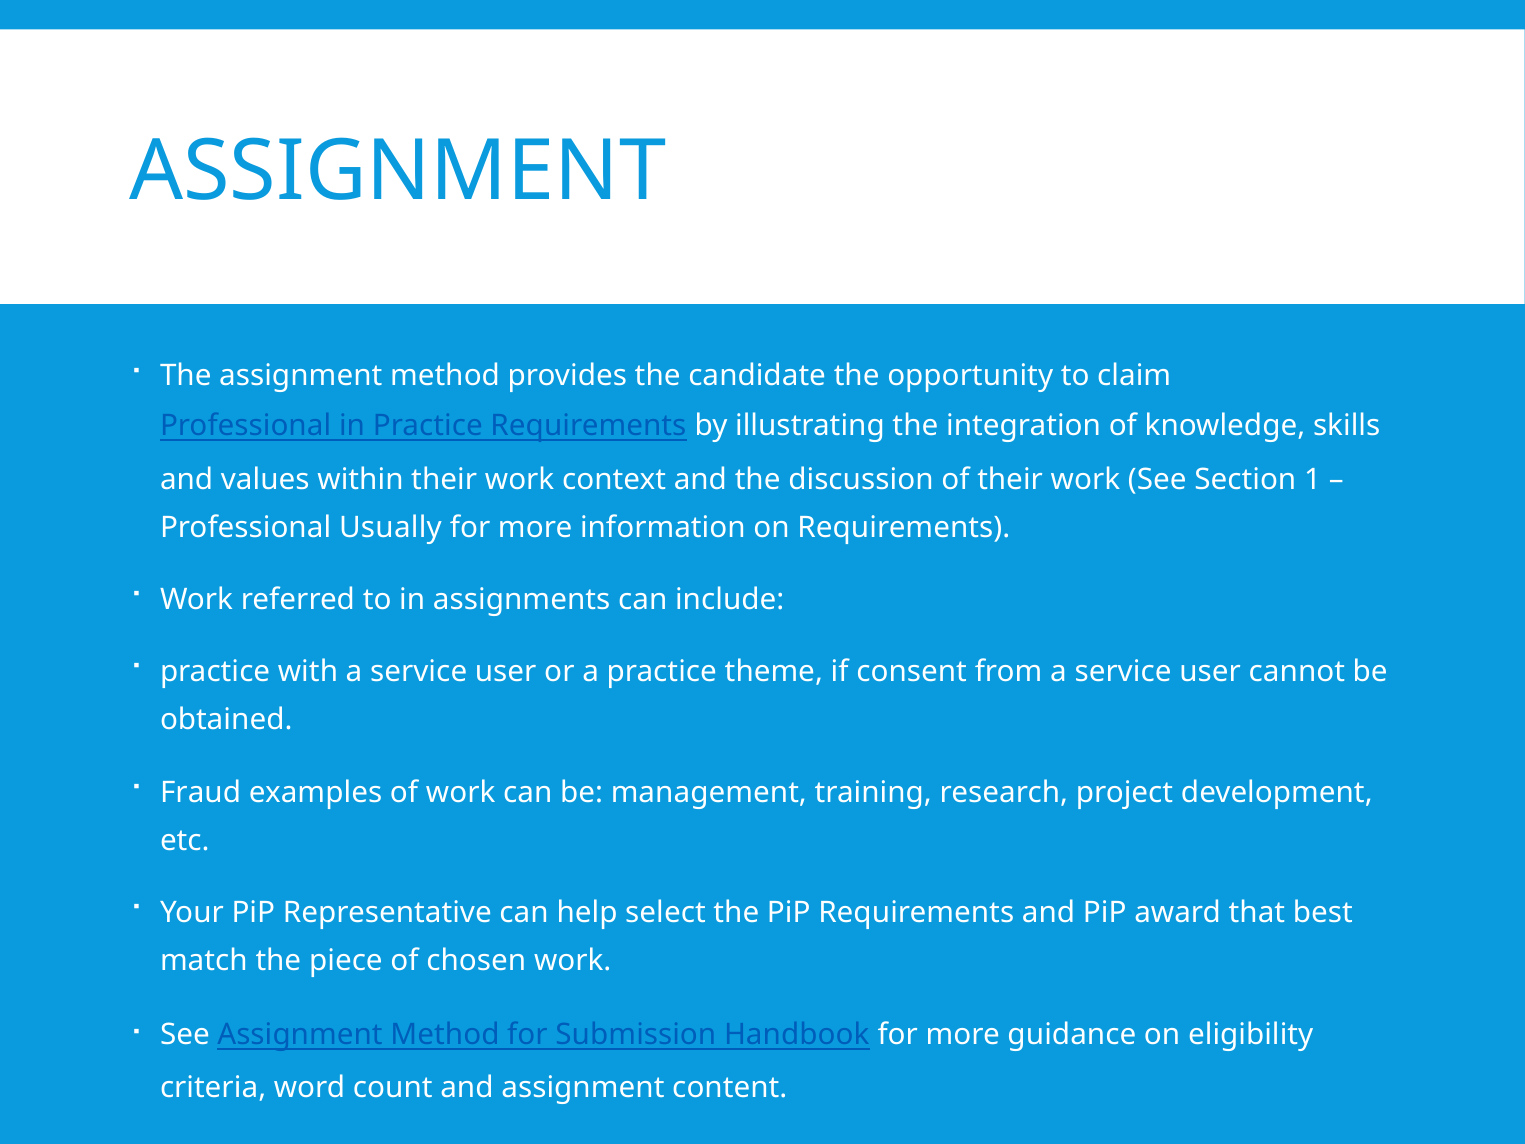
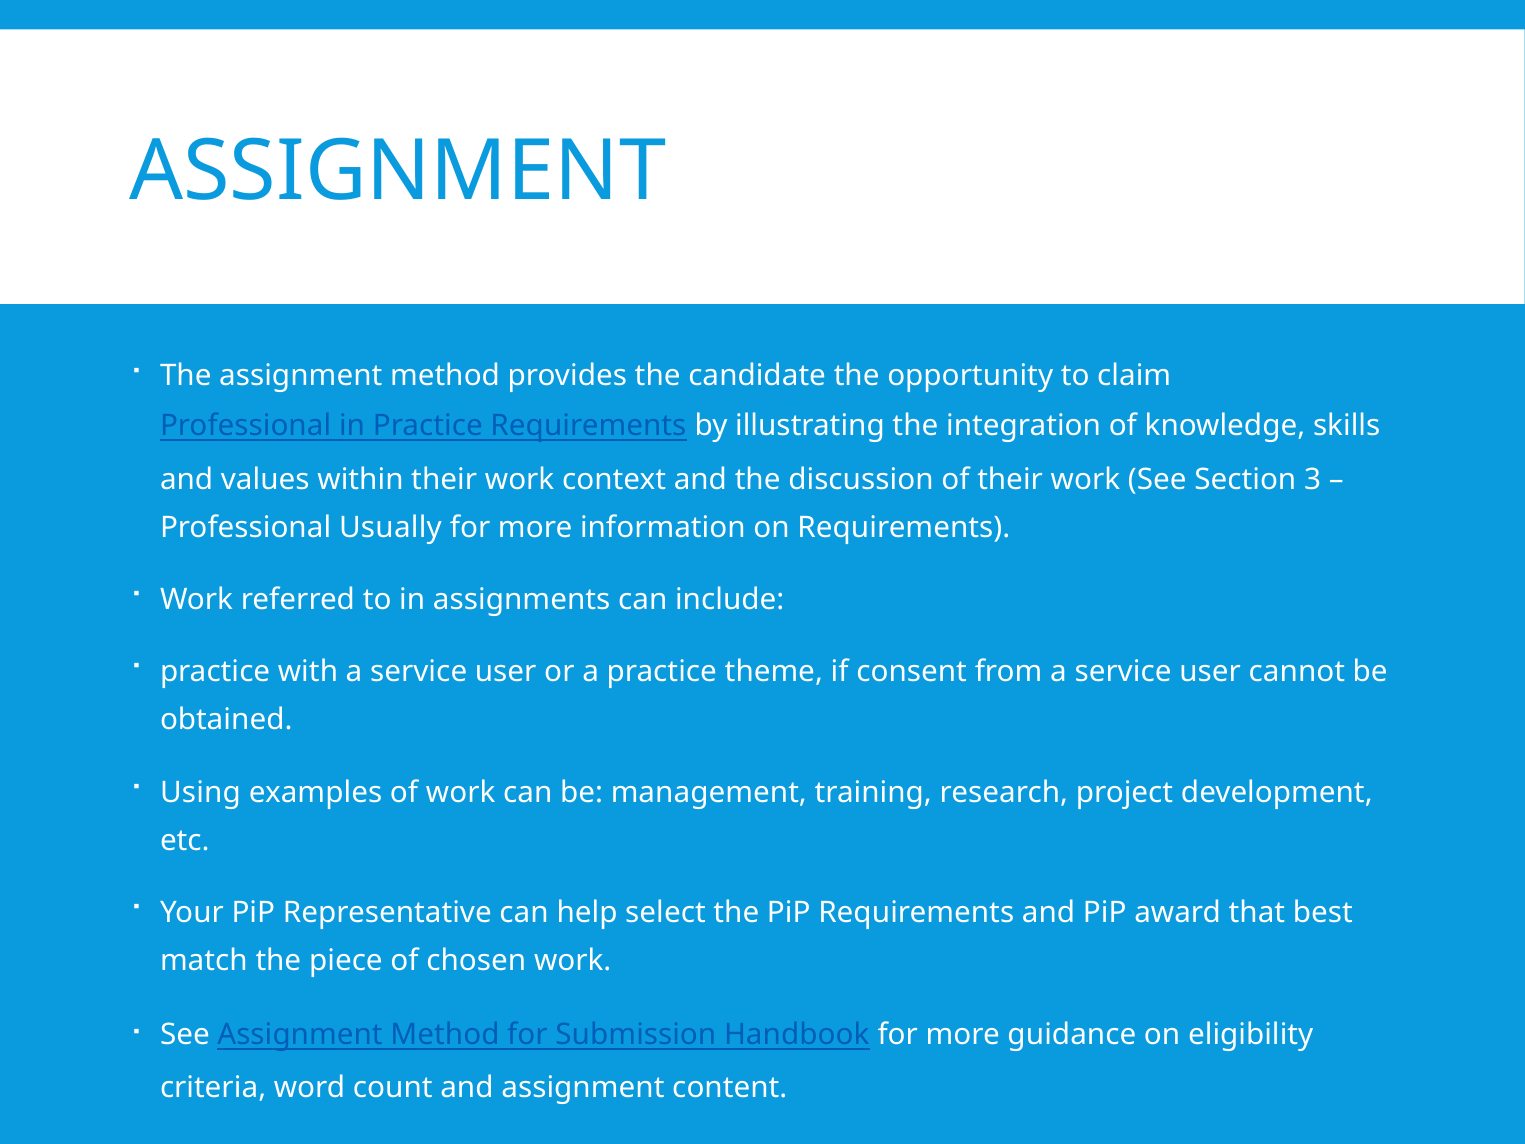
1: 1 -> 3 (1313, 479)
Fraud: Fraud -> Using (200, 792)
